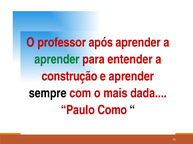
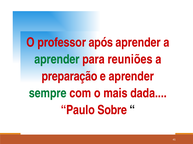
entender: entender -> reuniões (130, 60)
construção: construção -> preparação (70, 77)
sempre colour: black -> green (48, 94)
Como: Como -> Sobre (112, 111)
